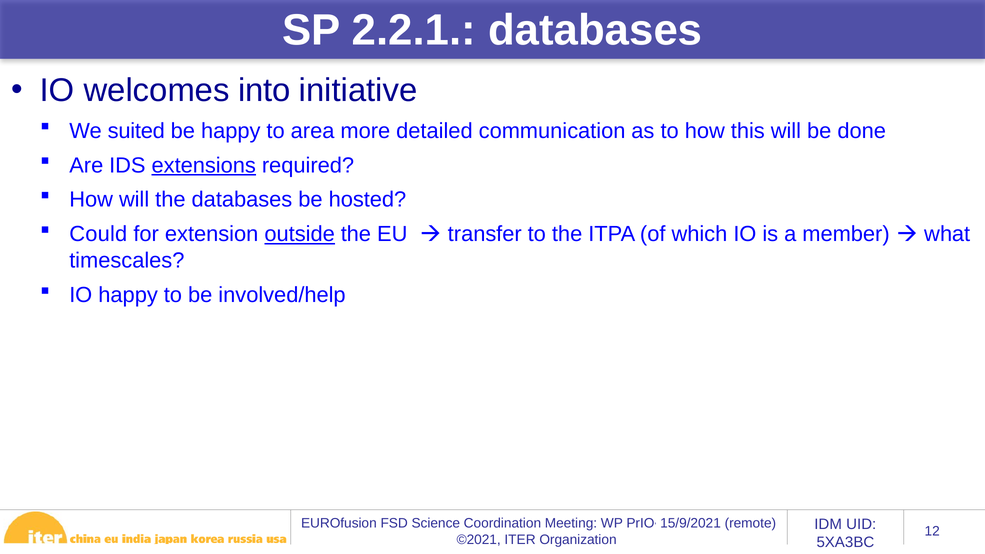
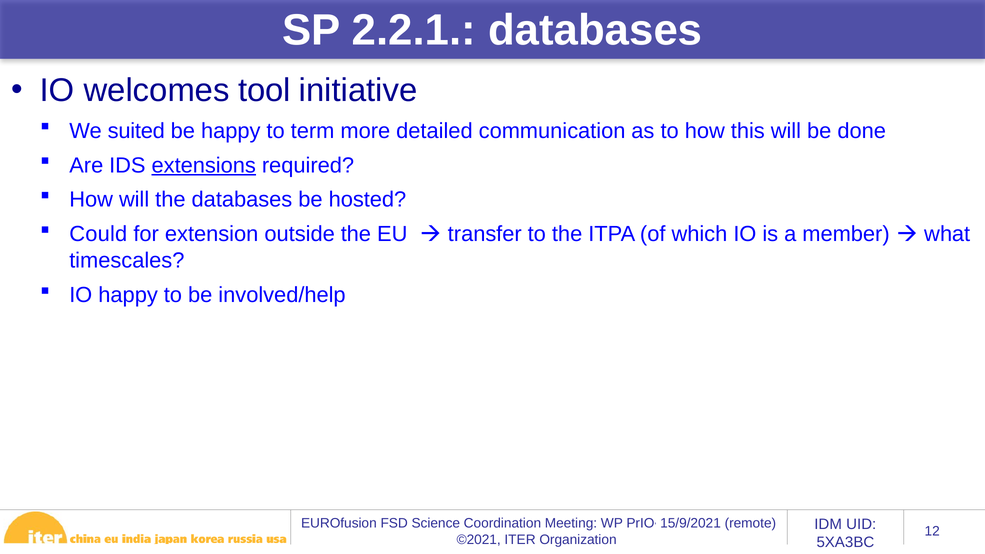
into: into -> tool (264, 91)
area: area -> term (313, 131)
outside underline: present -> none (300, 234)
